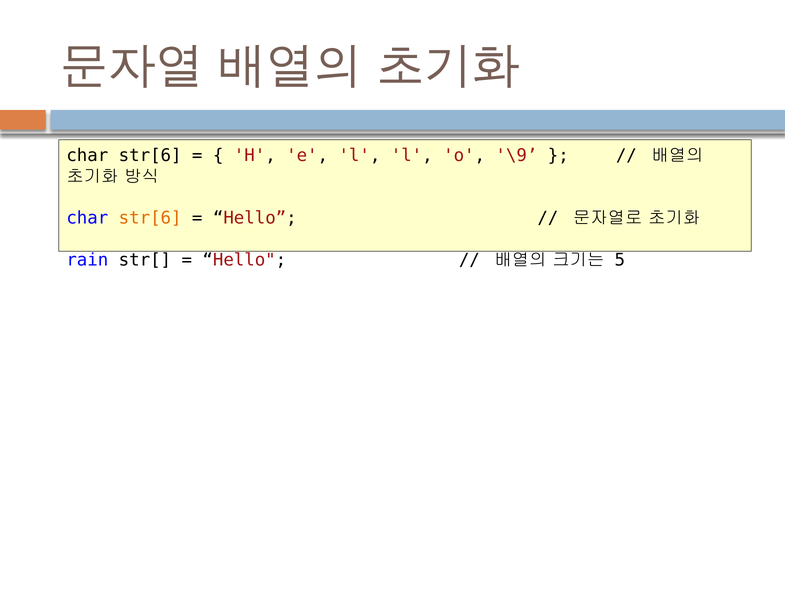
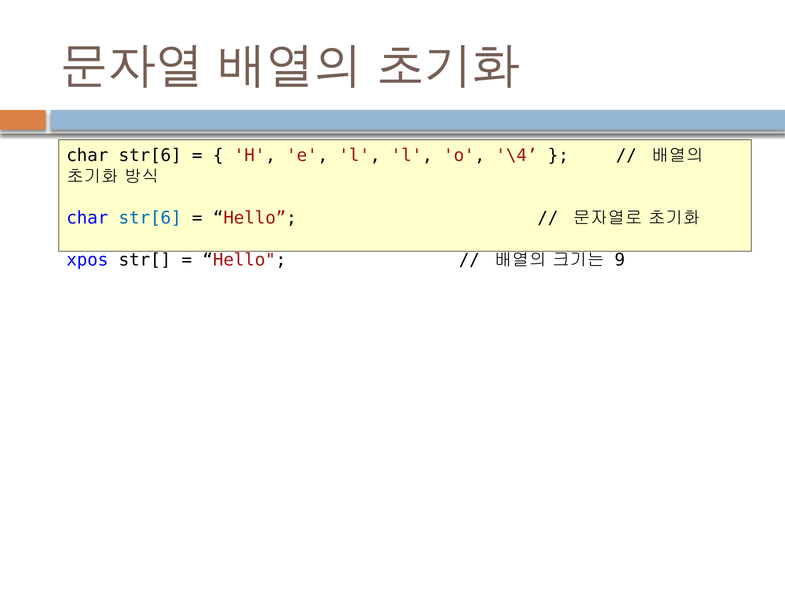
\9: \9 -> \4 (516, 155)
str[6 colour: orange -> blue (150, 218)
rain: rain -> xpos (87, 260)
5: 5 -> 9 (620, 260)
